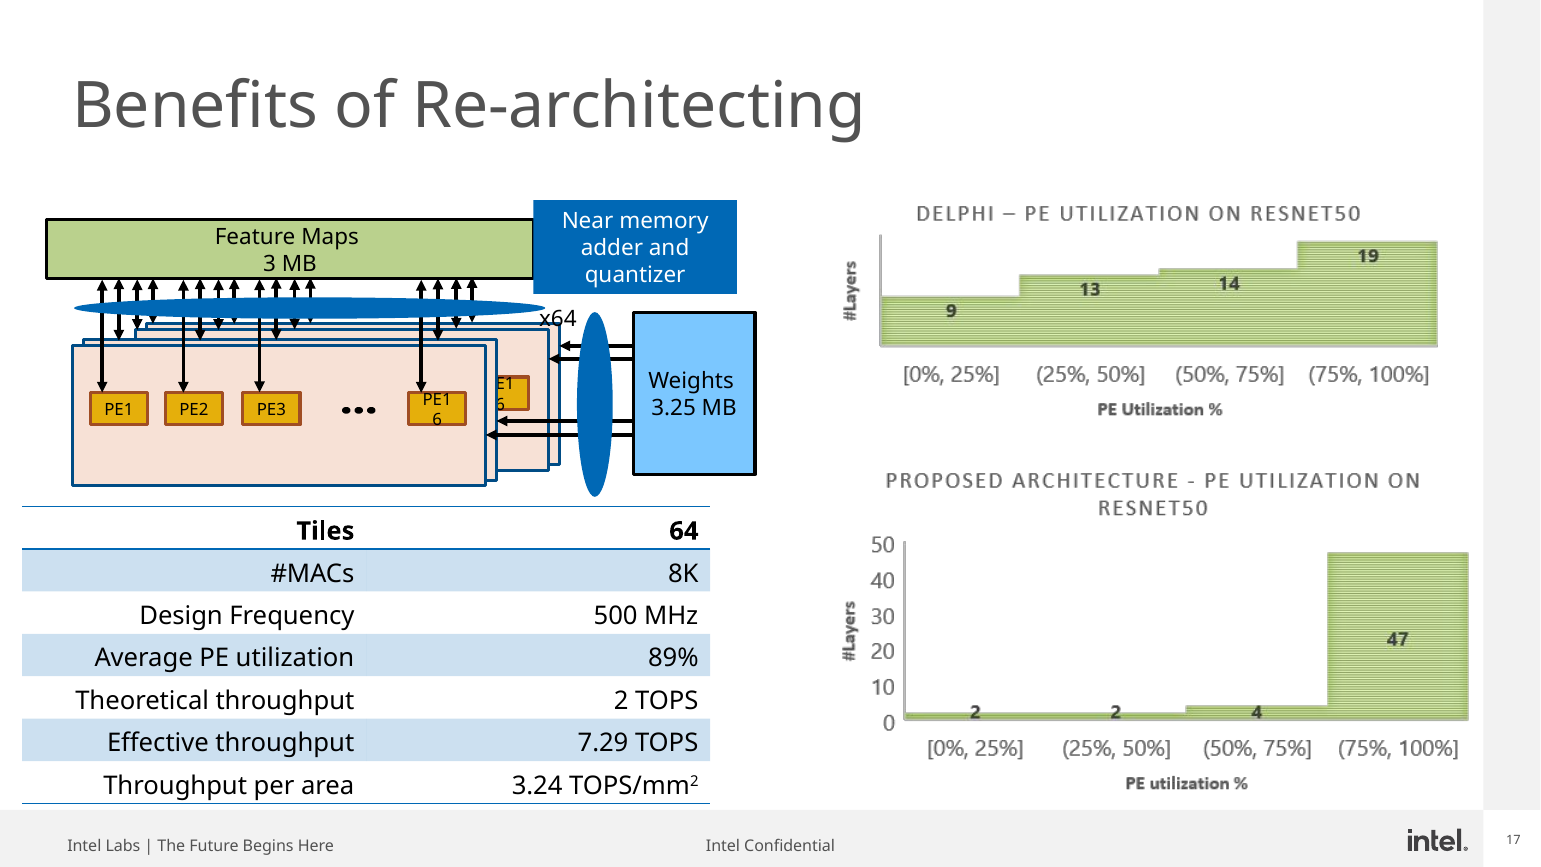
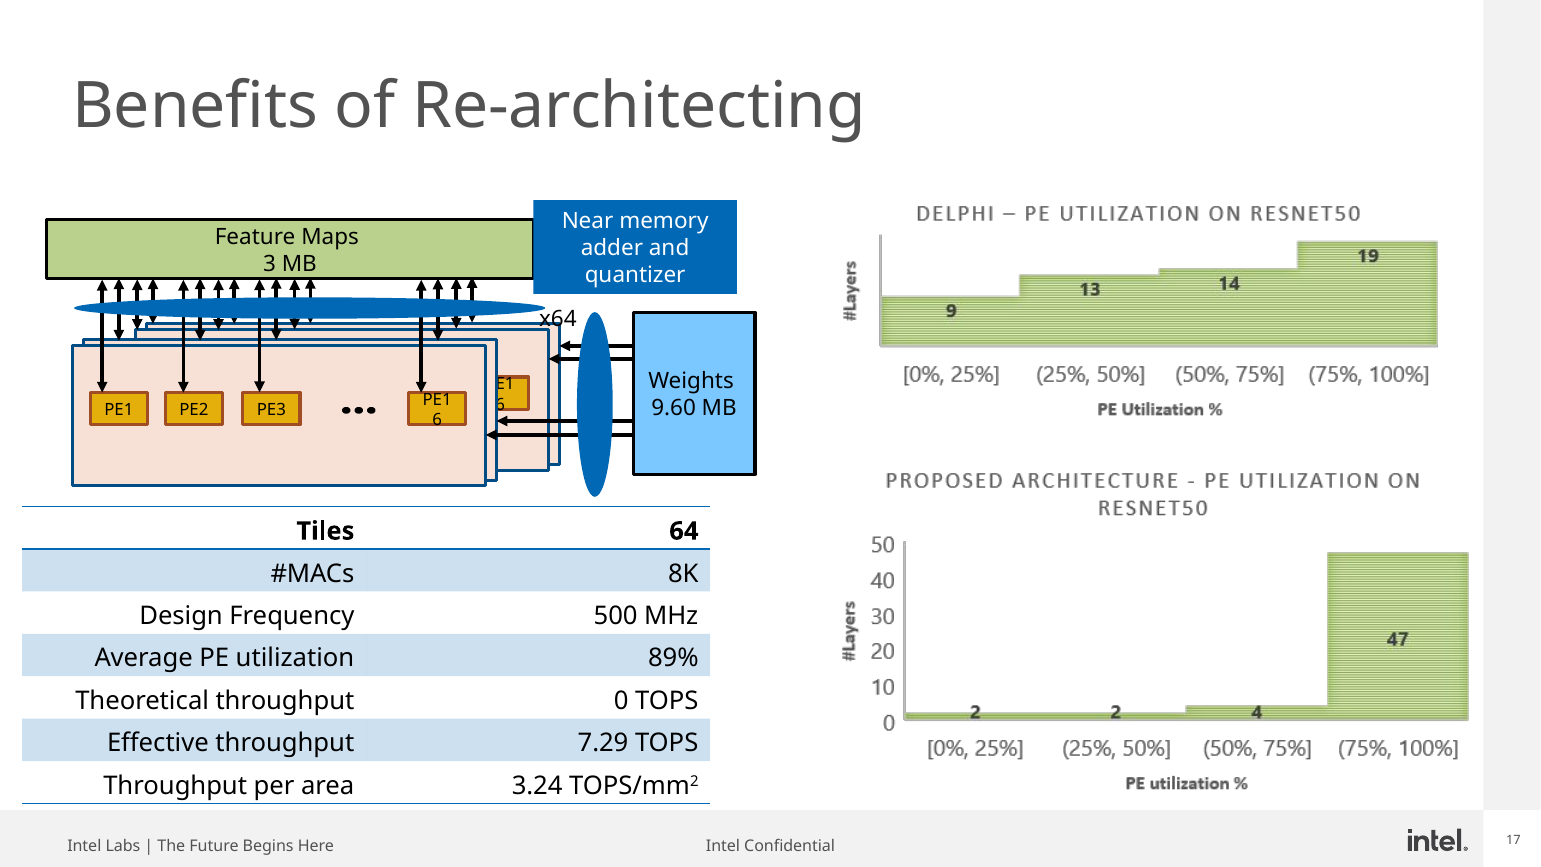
3.25: 3.25 -> 9.60 (674, 408)
2: 2 -> 0 (621, 701)
